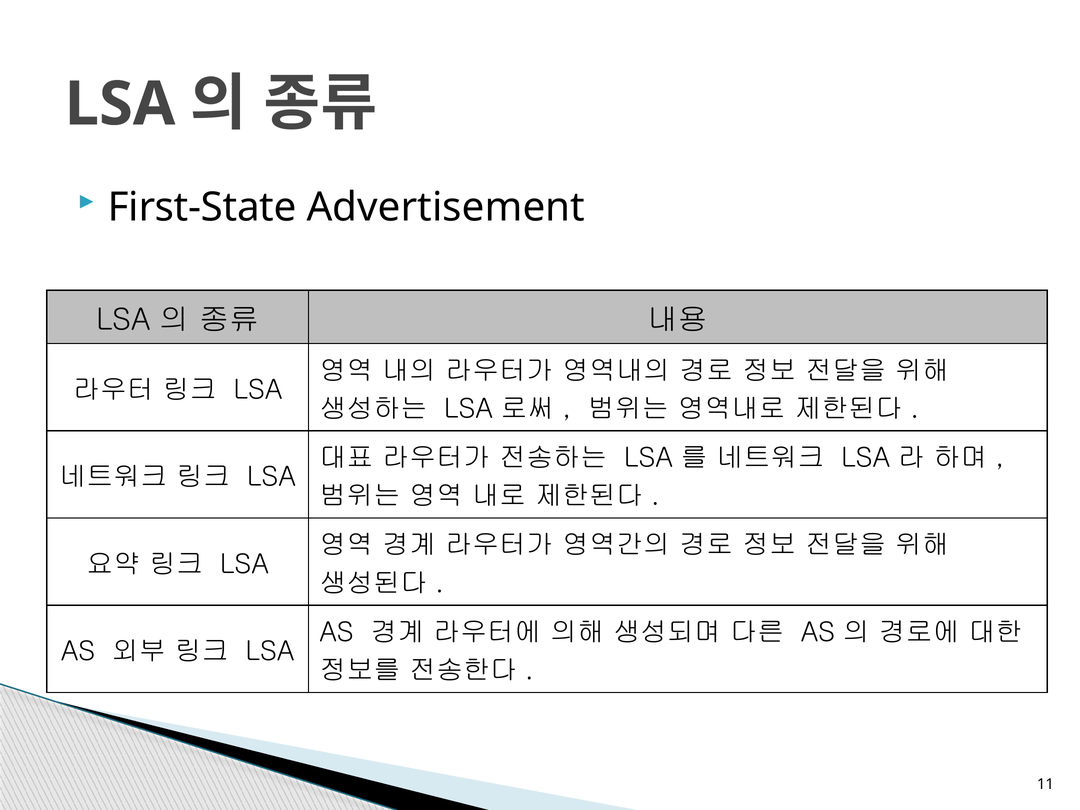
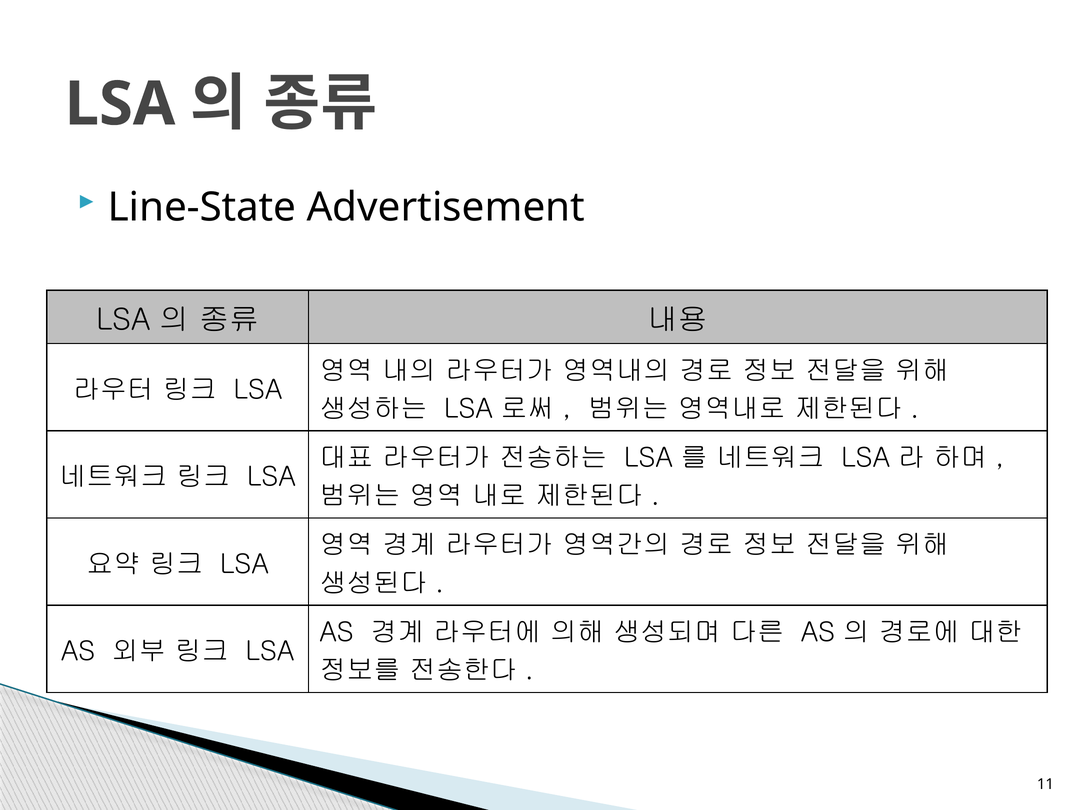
First-State: First-State -> Line-State (202, 207)
